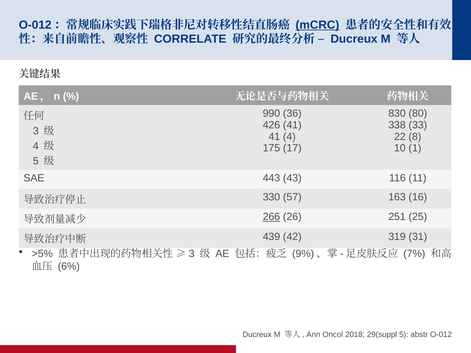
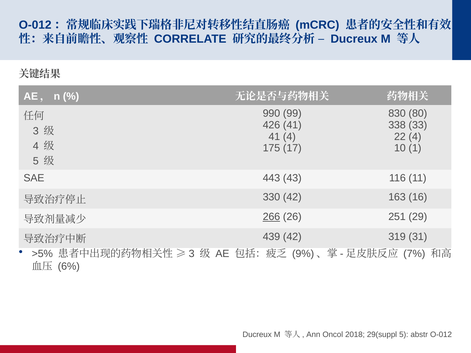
mCRC underline: present -> none (317, 25)
36: 36 -> 99 (292, 113)
22 8: 8 -> 4 (415, 137)
330 57: 57 -> 42 (292, 197)
25: 25 -> 29 (418, 217)
